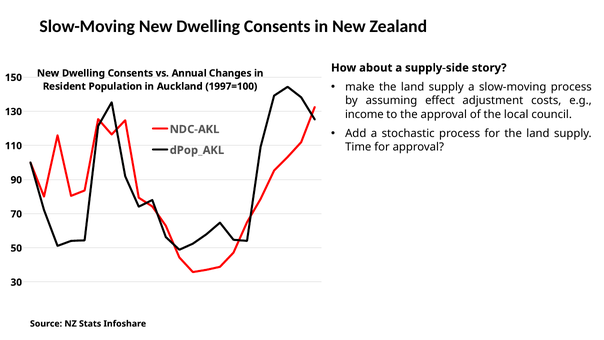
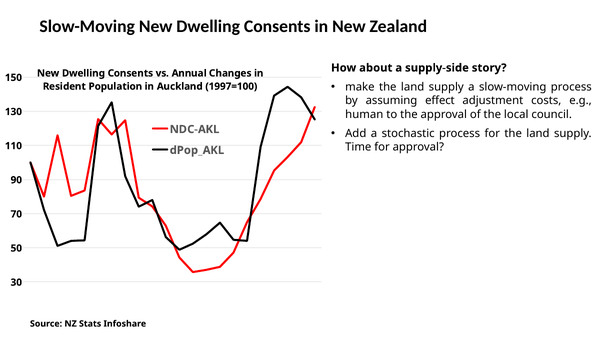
income: income -> human (364, 114)
